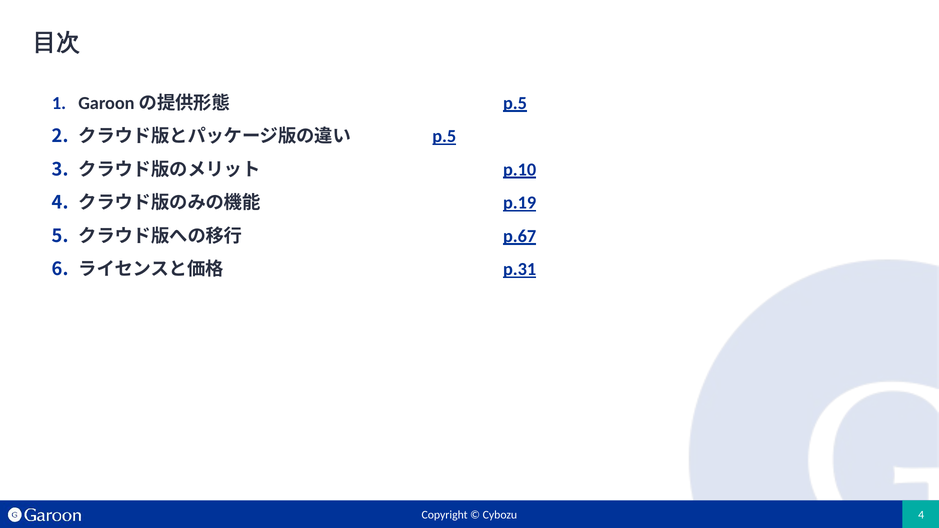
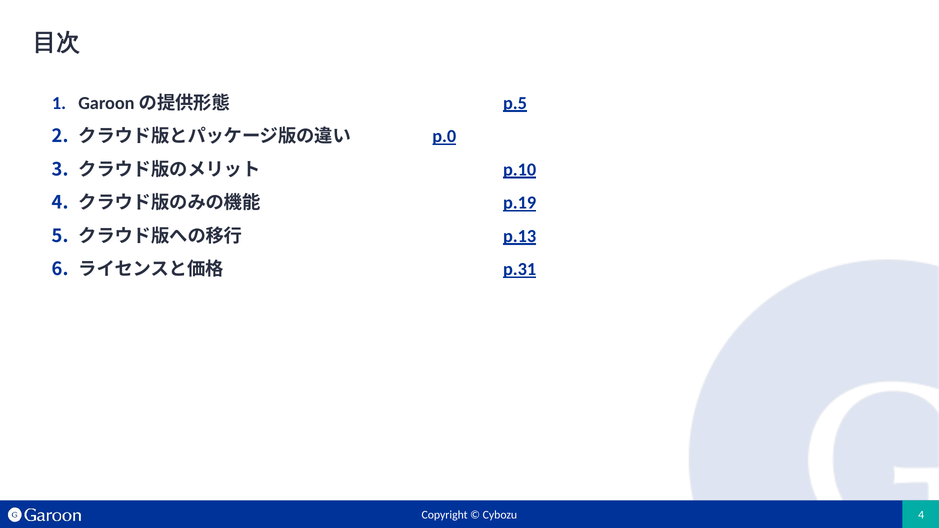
p.5: p.5 -> p.0 (444, 136)
p.67: p.67 -> p.13 (520, 236)
